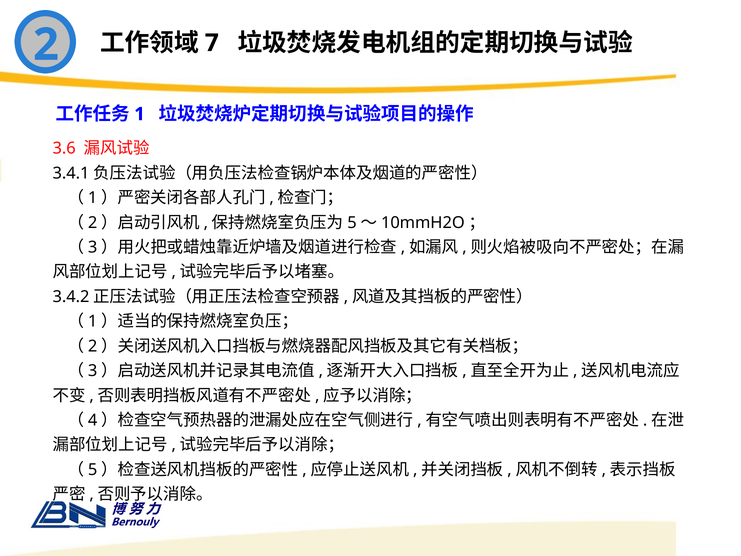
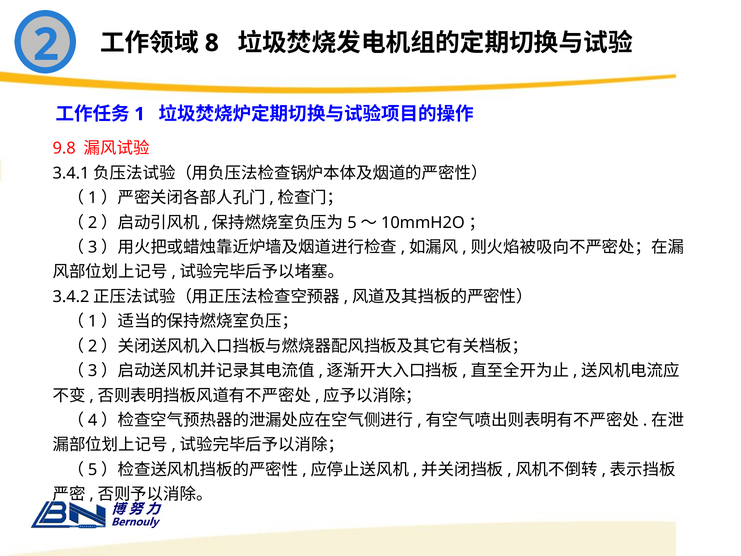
7: 7 -> 8 (212, 43)
3.6: 3.6 -> 9.8 (64, 148)
